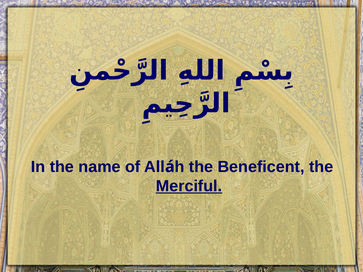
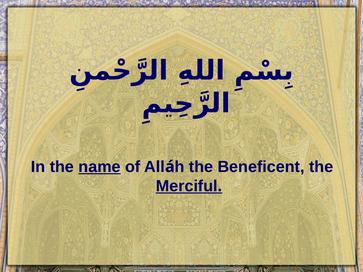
name underline: none -> present (100, 167)
